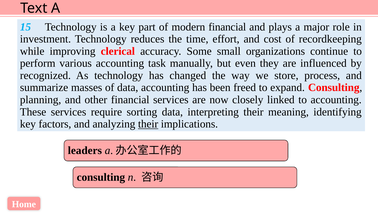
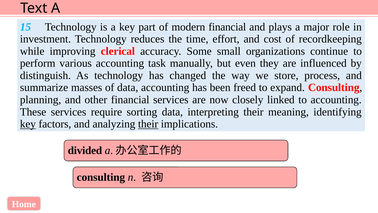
recognized: recognized -> distinguish (45, 75)
key underline: none -> present (28, 124)
leaders: leaders -> divided (85, 150)
